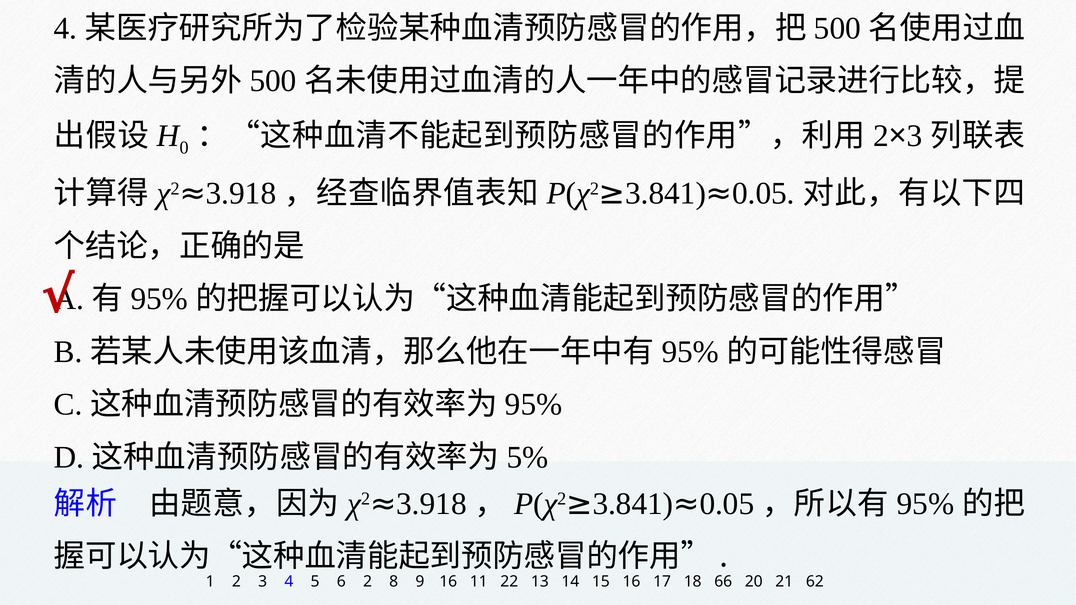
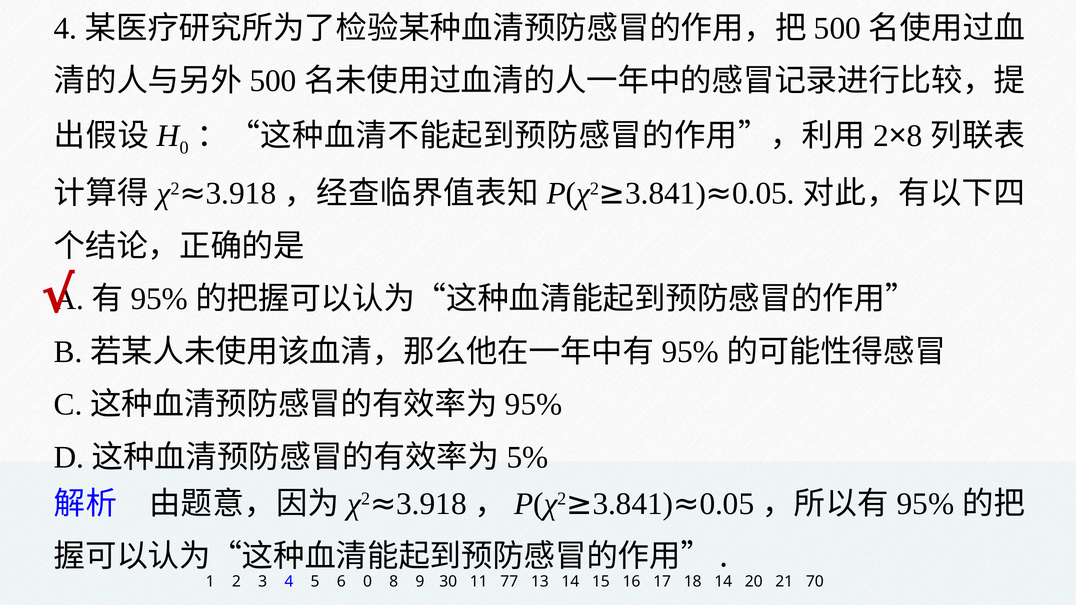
3: 3 -> 8 (914, 136)
6 2: 2 -> 0 (368, 582)
9 16: 16 -> 30 (448, 582)
22: 22 -> 77 (509, 582)
18 66: 66 -> 14 (723, 582)
62: 62 -> 70 (815, 582)
